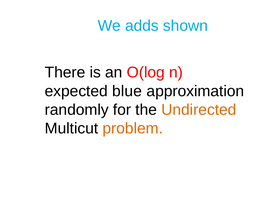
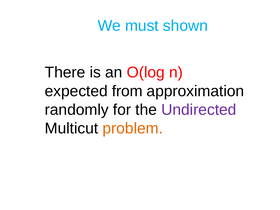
adds: adds -> must (142, 26)
blue: blue -> from (127, 91)
Undirected colour: orange -> purple (199, 110)
